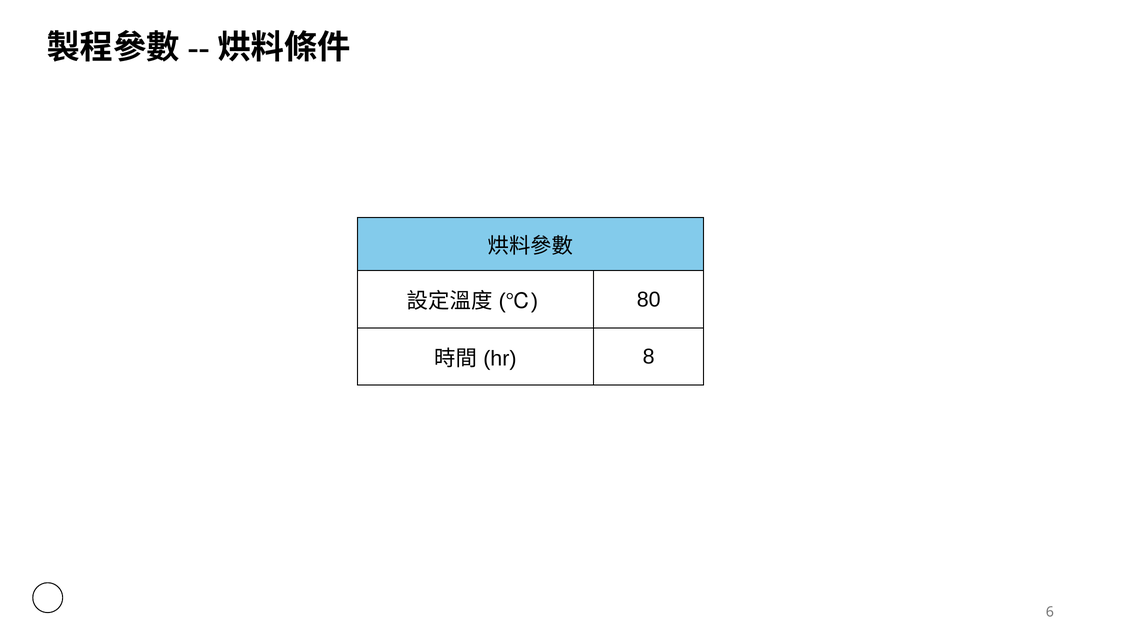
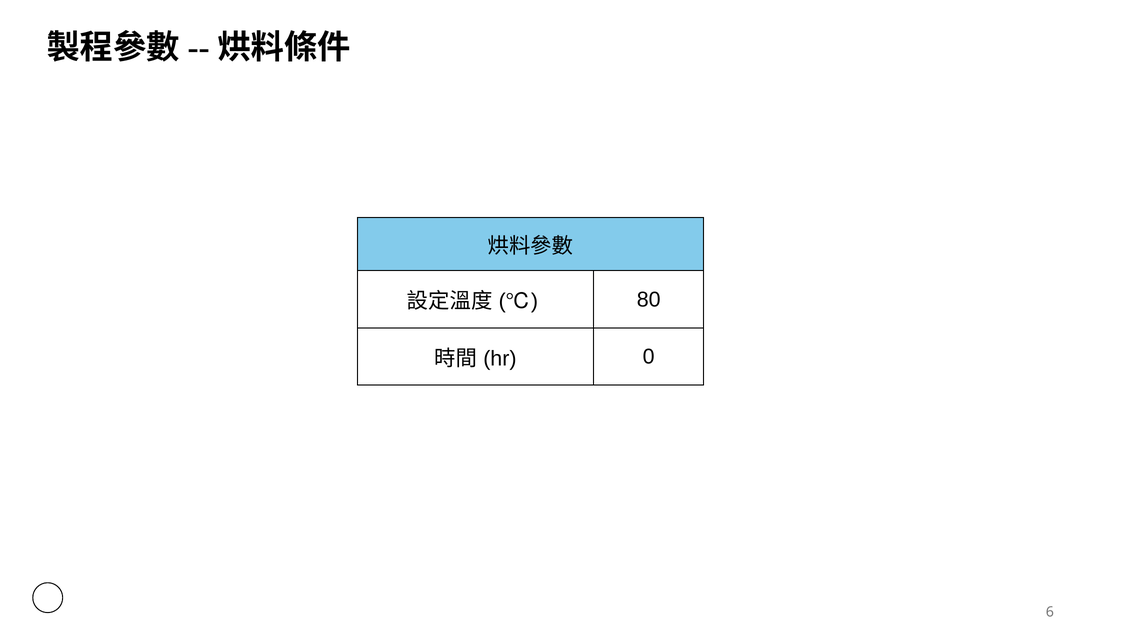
8: 8 -> 0 (649, 357)
